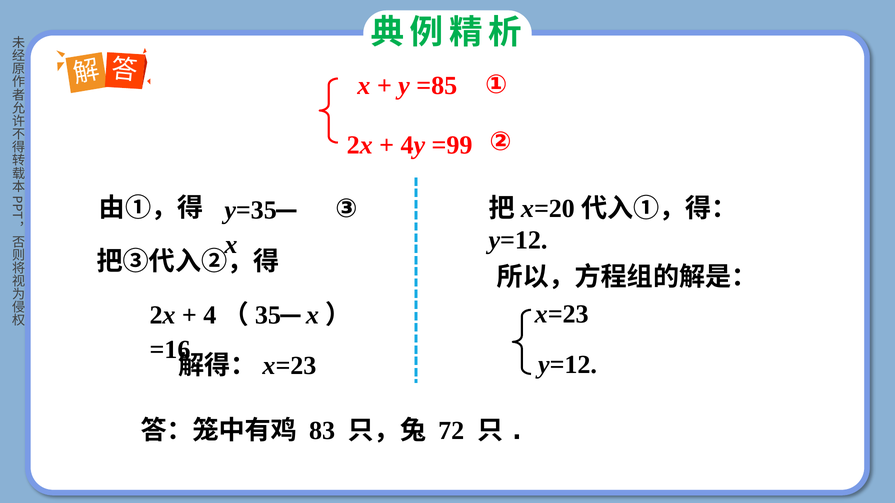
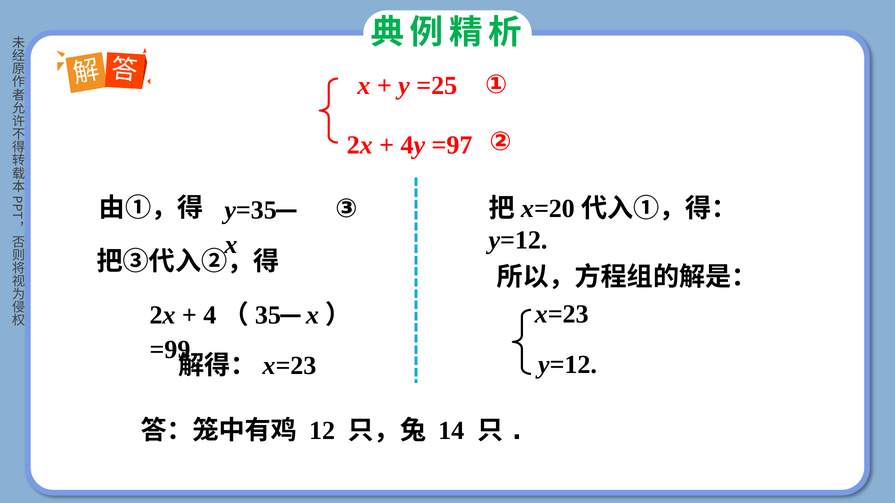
=85: =85 -> =25 (437, 86)
=99: =99 -> =97 (452, 145)
=16: =16 -> =99 (170, 350)
83: 83 -> 12 (322, 431)
72: 72 -> 14 (451, 431)
